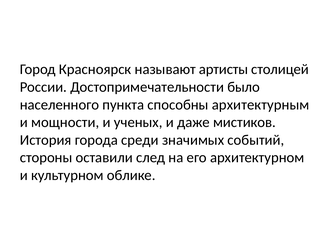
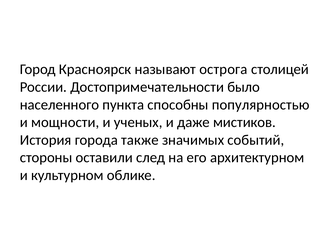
артисты: артисты -> острога (223, 69)
архитектурным: архитектурным -> популярностью (261, 105)
среди: среди -> также (140, 140)
